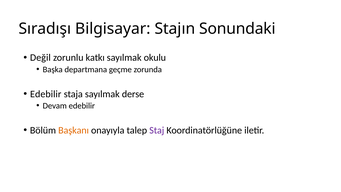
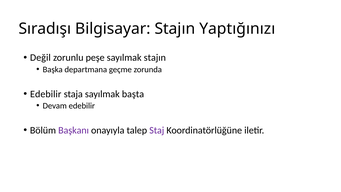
Sonundaki: Sonundaki -> Yaptığınızı (237, 29)
katkı: katkı -> peşe (95, 58)
sayılmak okulu: okulu -> stajın (155, 58)
derse: derse -> başta (133, 94)
Başkanı colour: orange -> purple (74, 130)
